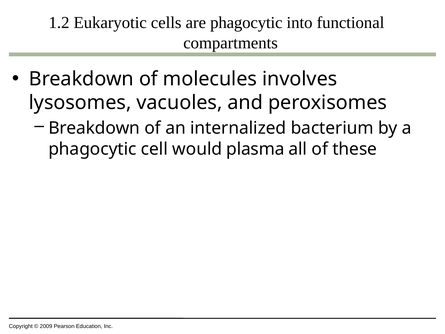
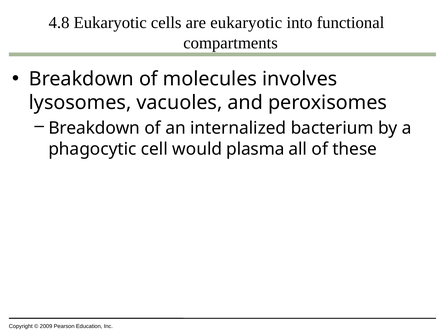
1.2: 1.2 -> 4.8 (59, 23)
are phagocytic: phagocytic -> eukaryotic (246, 23)
